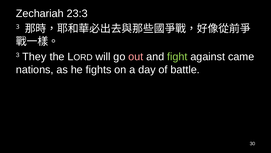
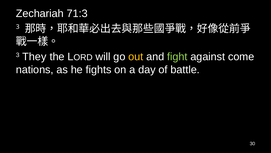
23:3: 23:3 -> 71:3 (77, 13)
out colour: pink -> yellow (136, 57)
came: came -> come (241, 57)
